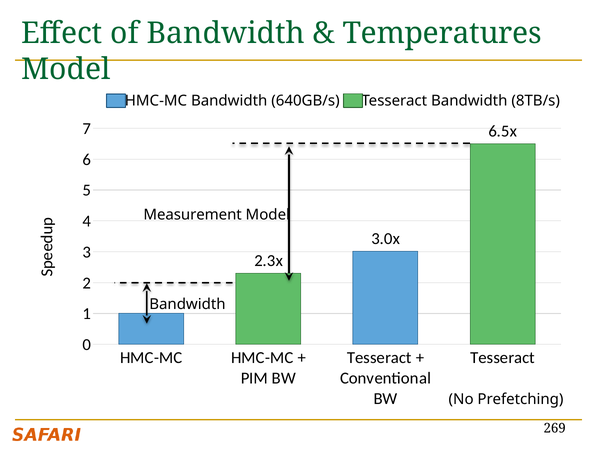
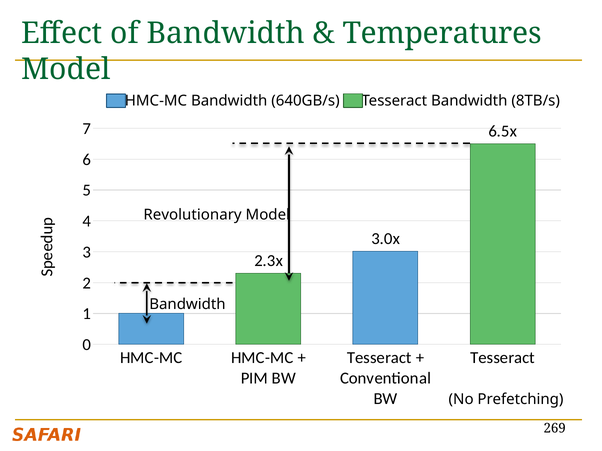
Measurement: Measurement -> Revolutionary (193, 215)
